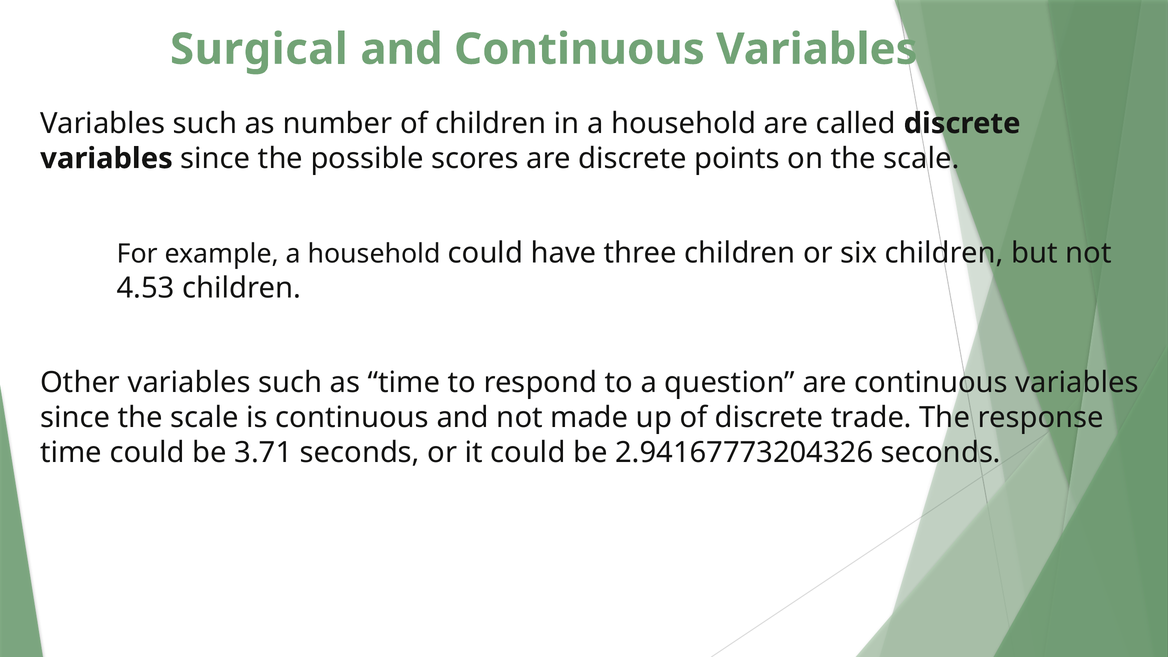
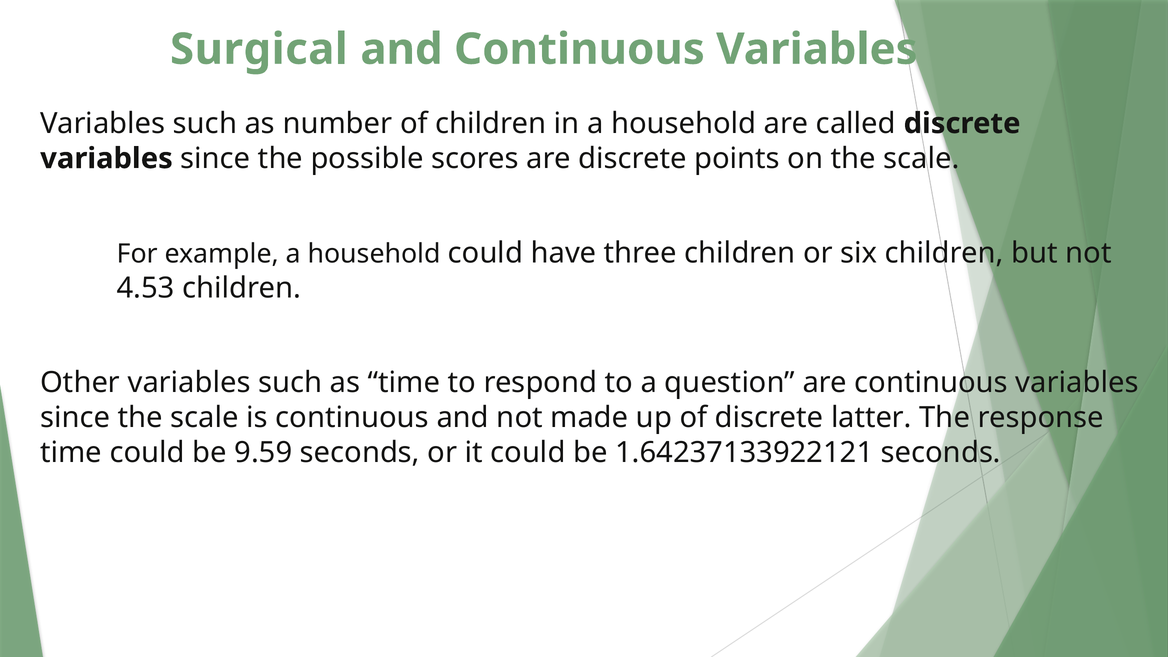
trade: trade -> latter (871, 417)
3.71: 3.71 -> 9.59 (263, 452)
2.94167773204326: 2.94167773204326 -> 1.64237133922121 (744, 452)
